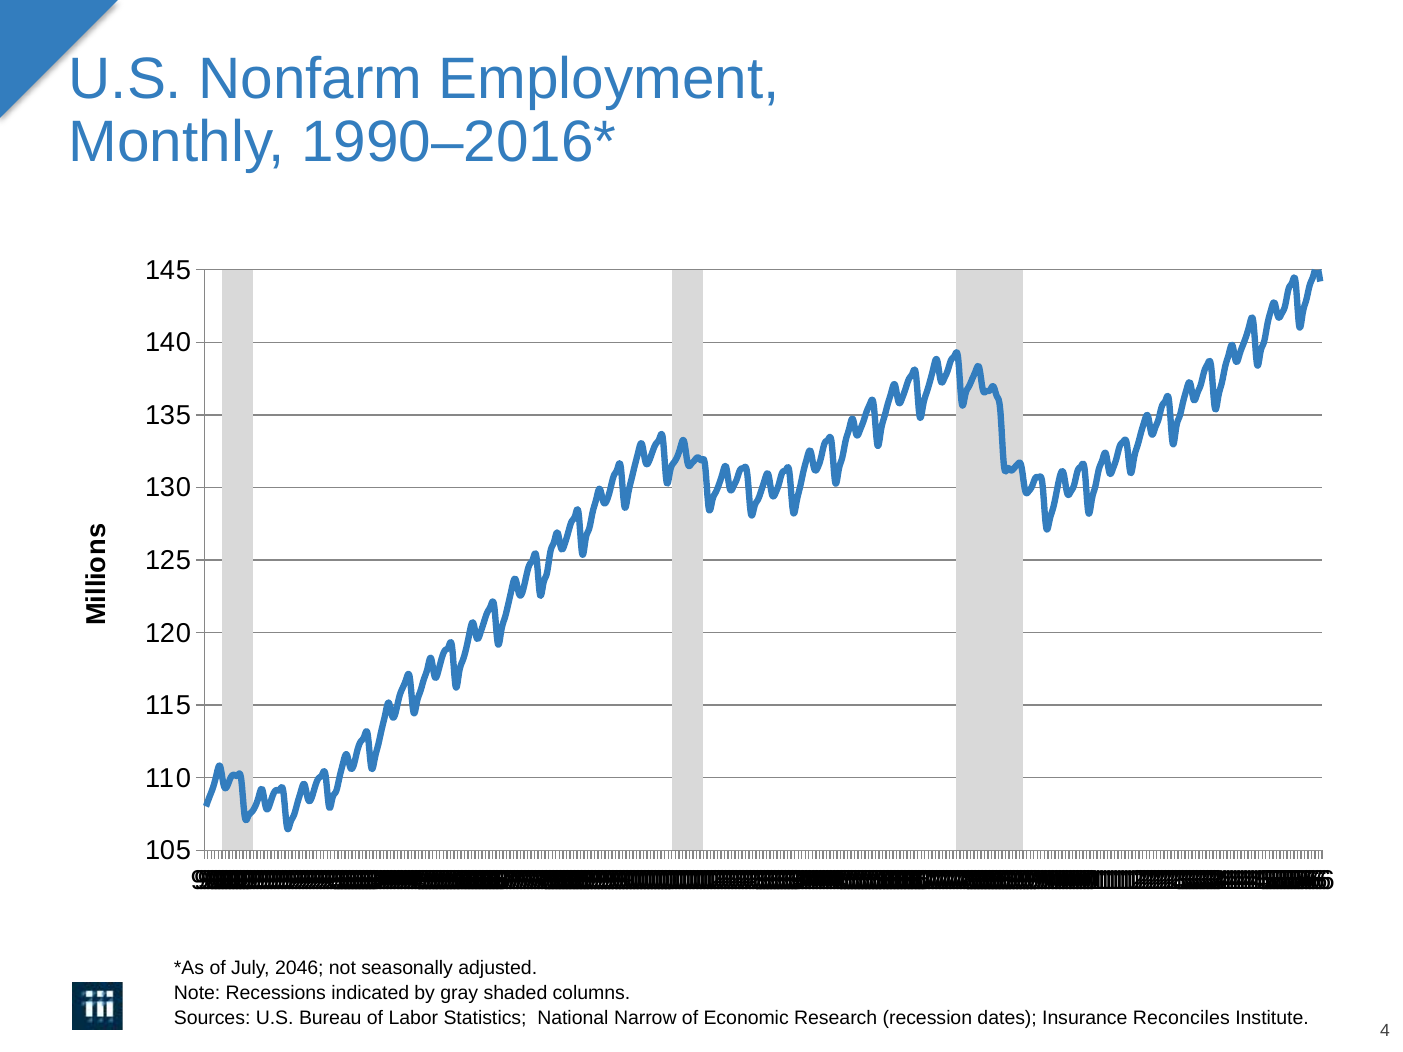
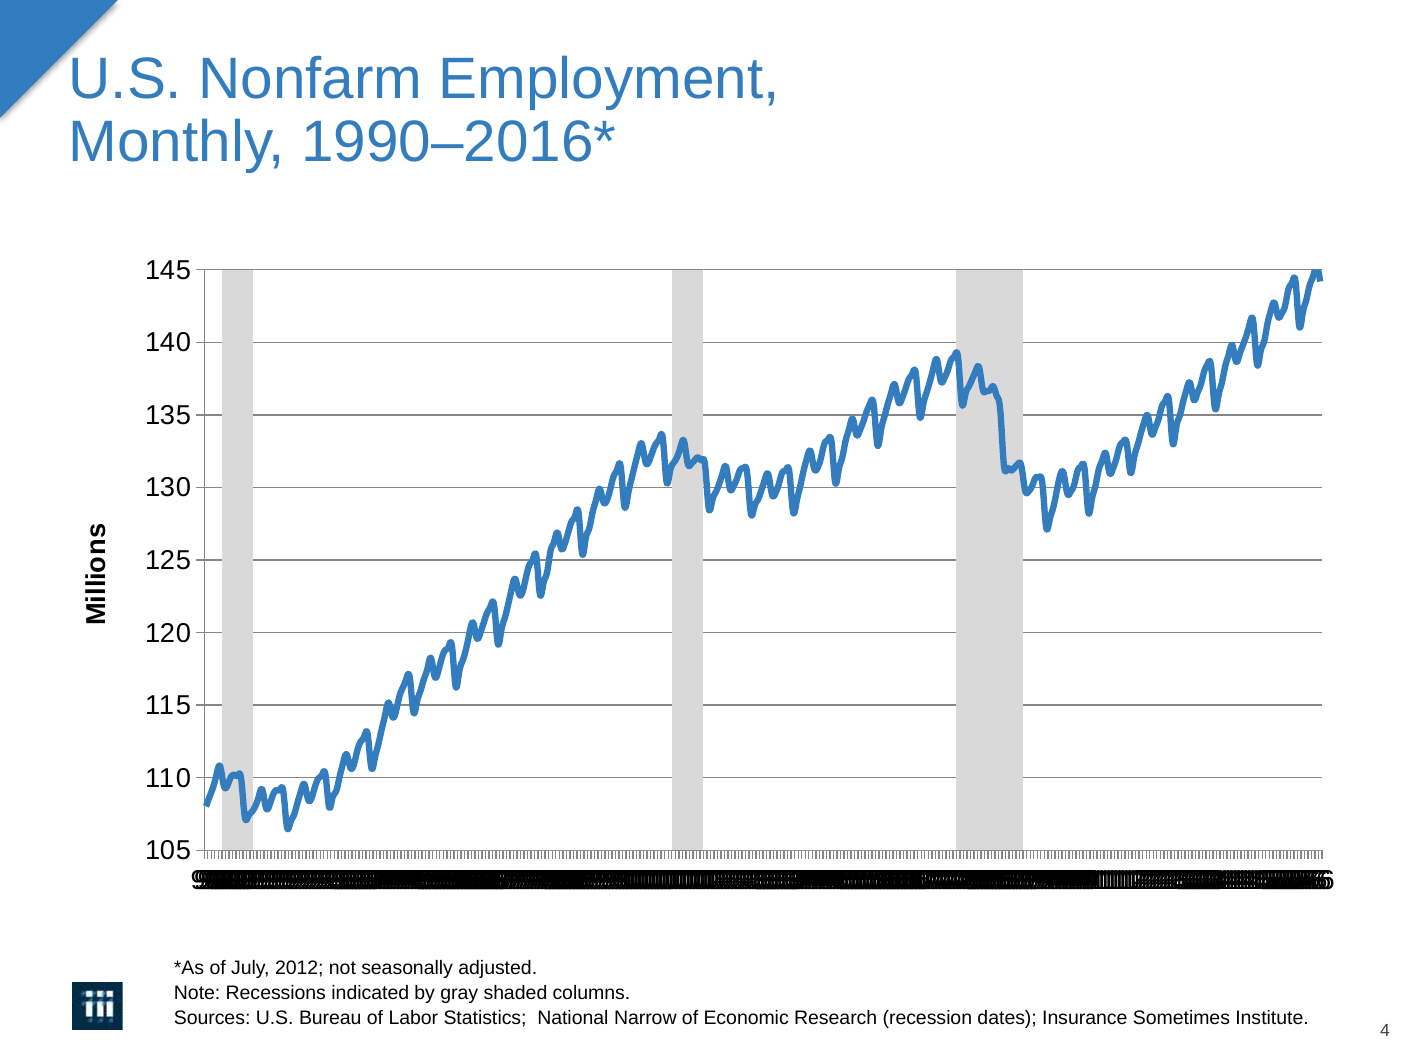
2046: 2046 -> 2012 (299, 969)
Reconciles: Reconciles -> Sometimes (1181, 1019)
